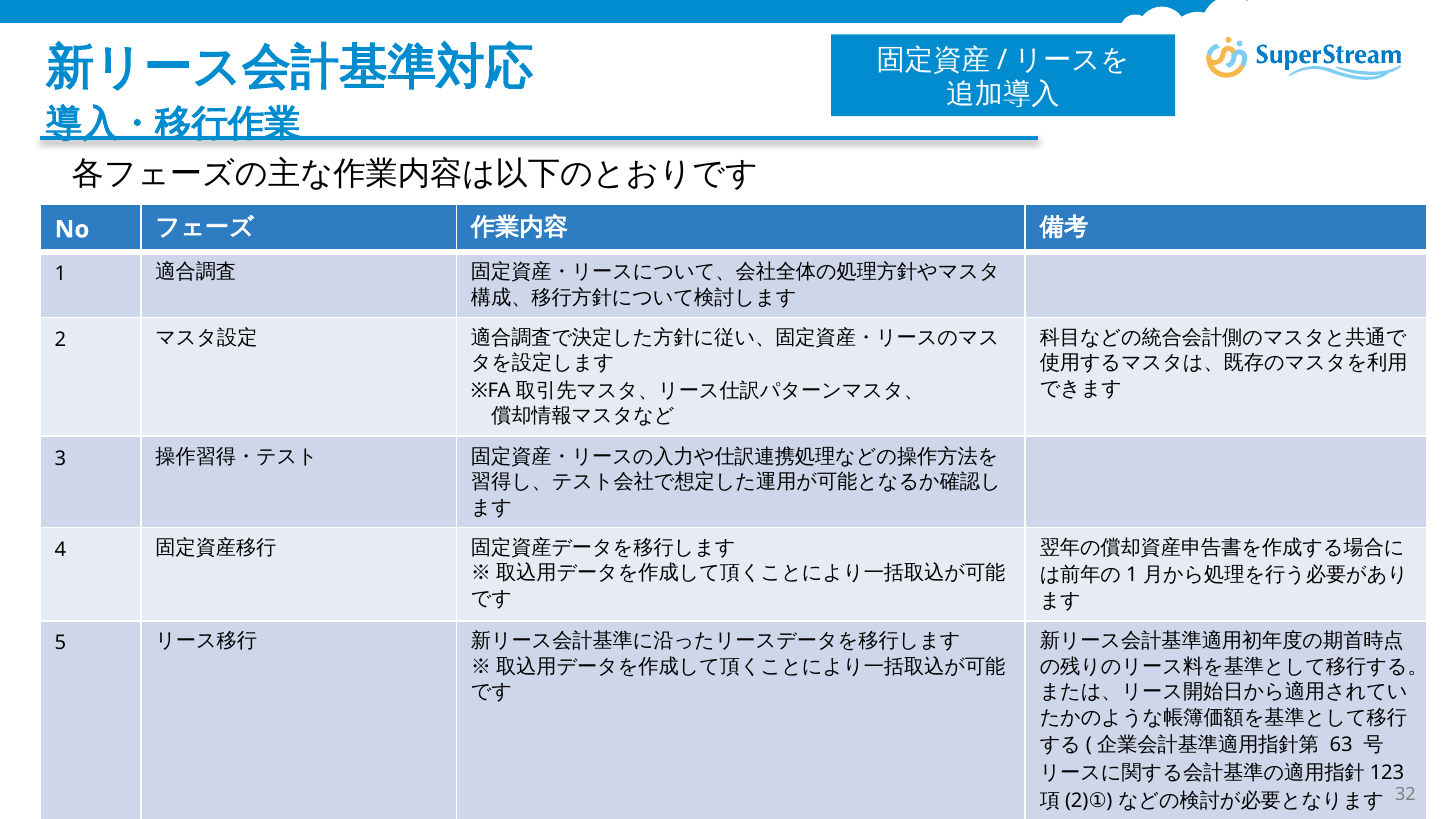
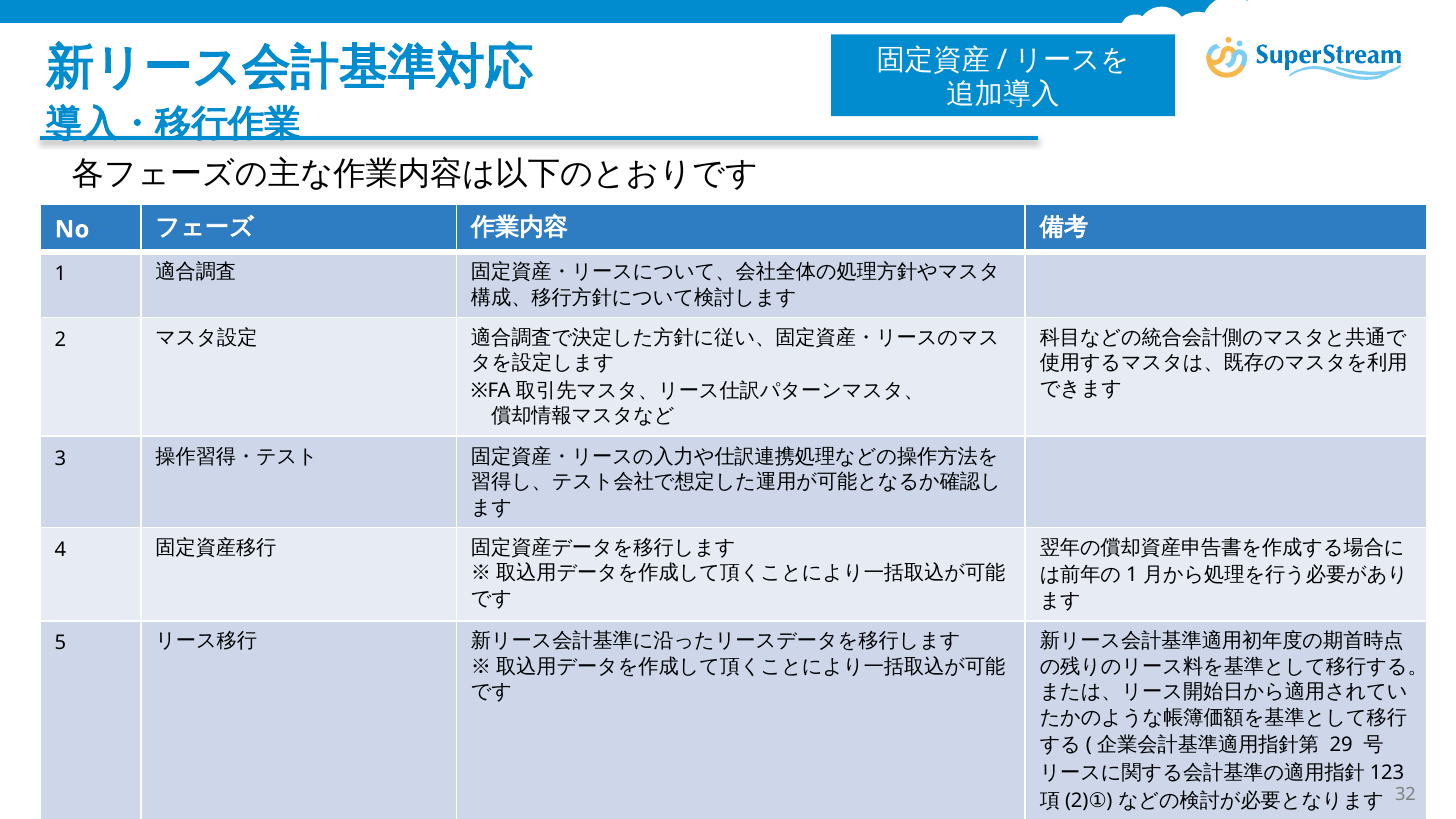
63: 63 -> 29 (1341, 745)
